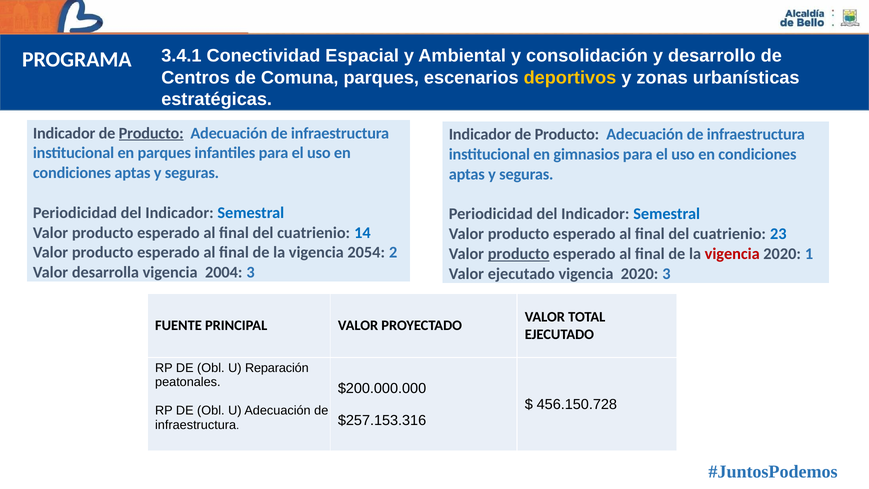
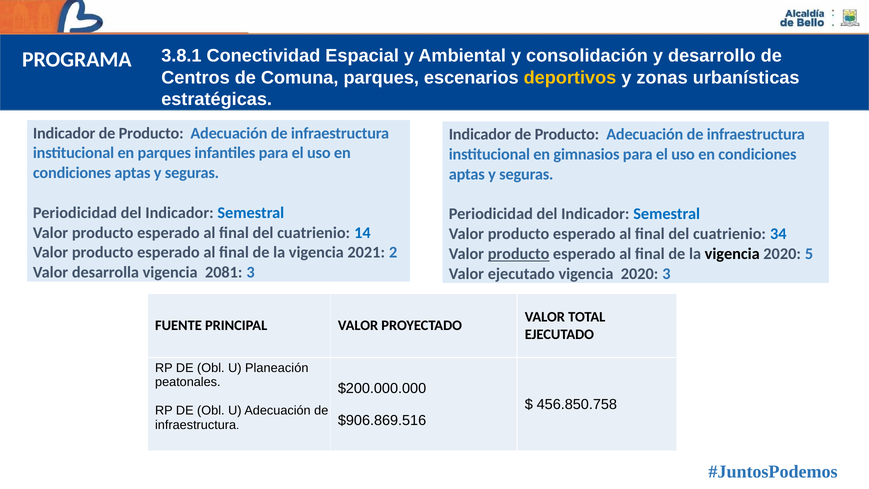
3.4.1: 3.4.1 -> 3.8.1 (181, 56)
Producto underline: present -> none (151, 133)
23: 23 -> 34 (778, 234)
2054: 2054 -> 2021 (366, 252)
vigencia colour: red -> black (732, 254)
1: 1 -> 5 (809, 254)
2004: 2004 -> 2081 (224, 272)
Reparación: Reparación -> Planeación (277, 368)
456.150.728: 456.150.728 -> 456.850.758 (577, 404)
$257.153.316: $257.153.316 -> $906.869.516 (382, 420)
